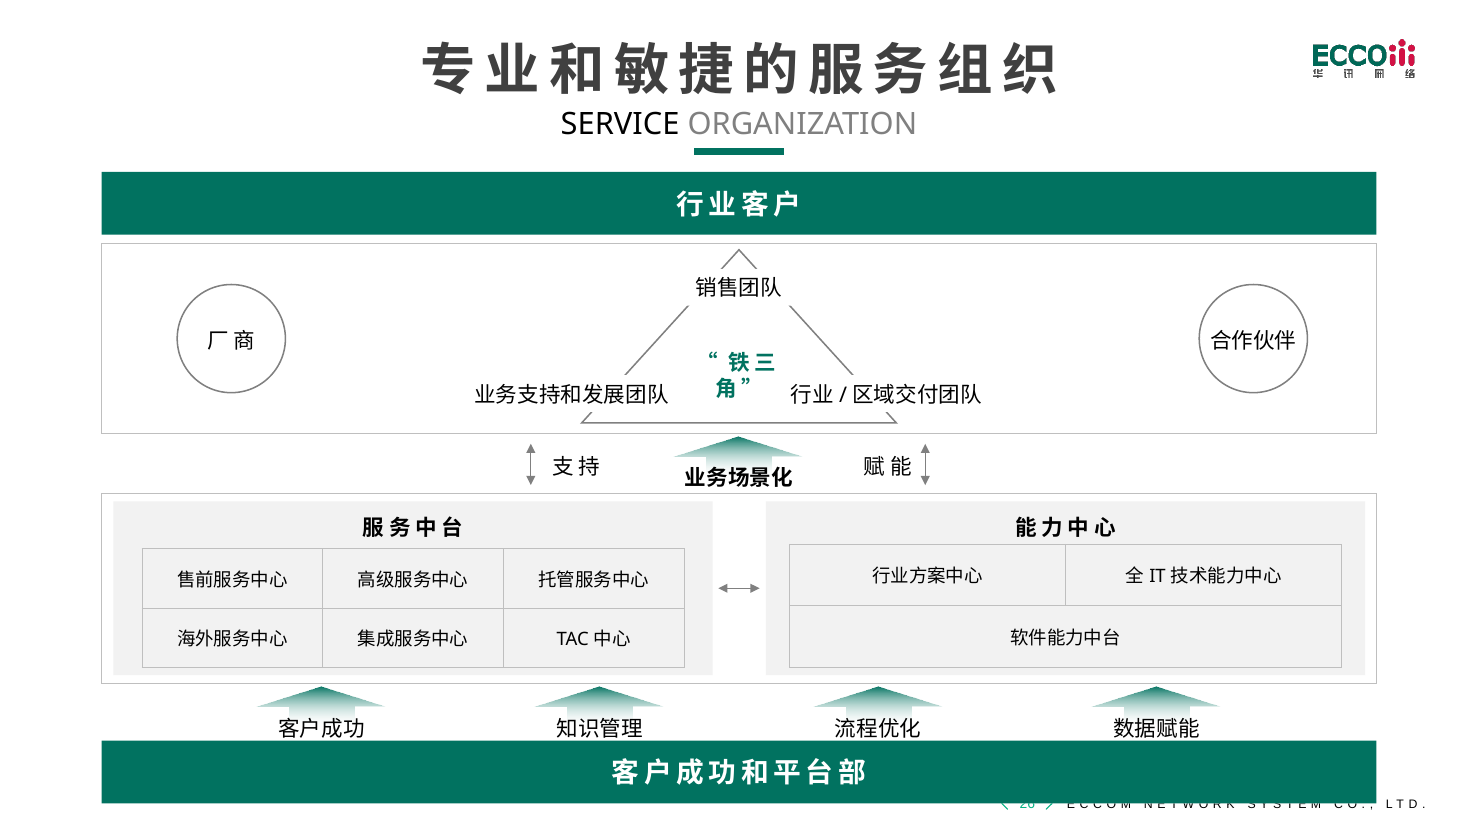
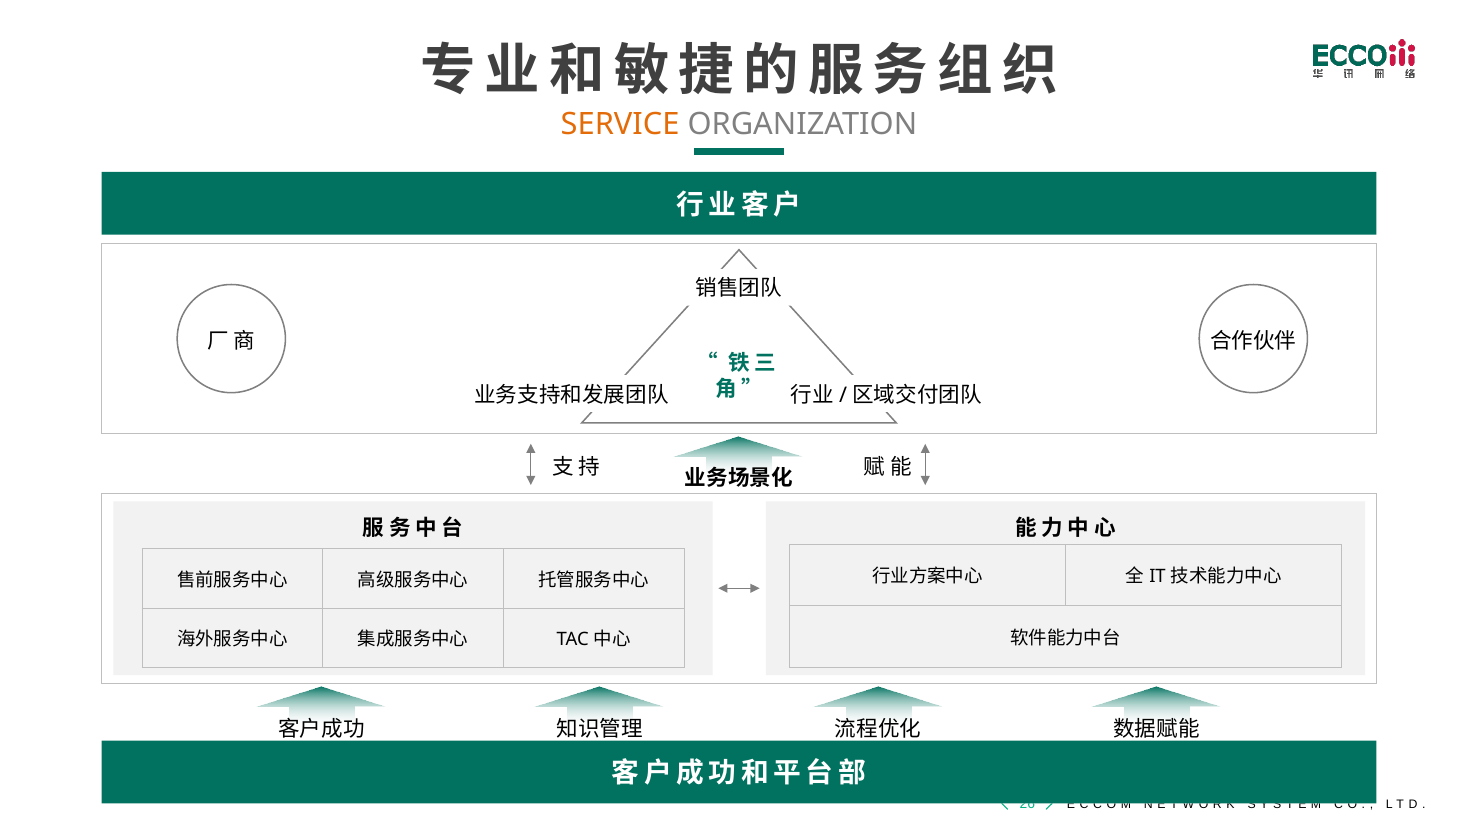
SERVICE colour: black -> orange (620, 124)
